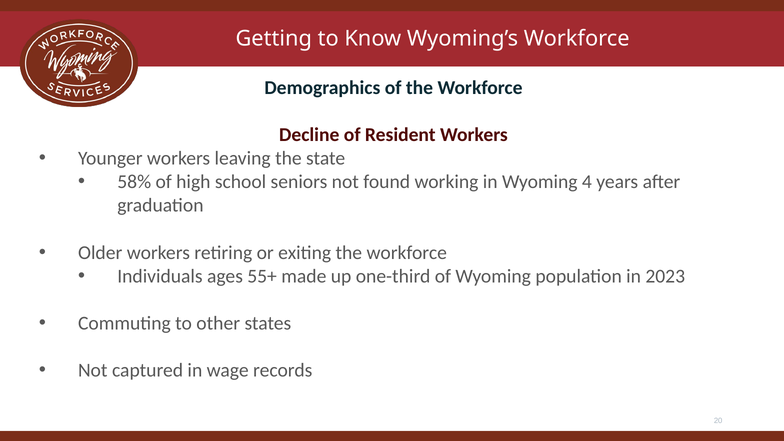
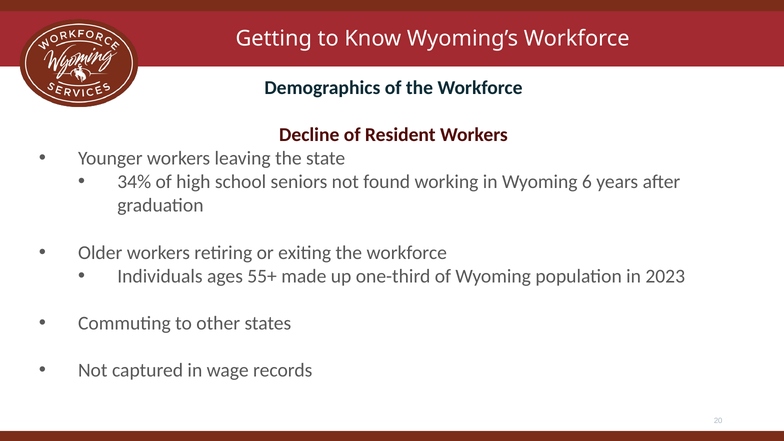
58%: 58% -> 34% (134, 182)
4: 4 -> 6 (587, 182)
